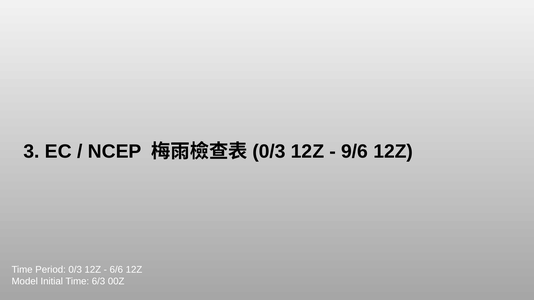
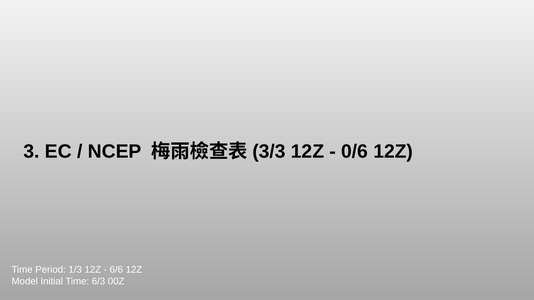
0/3: 0/3 -> 3/3 (269, 152)
9/6: 9/6 -> 0/6 (355, 152)
Period 0/3: 0/3 -> 1/3 (75, 270)
